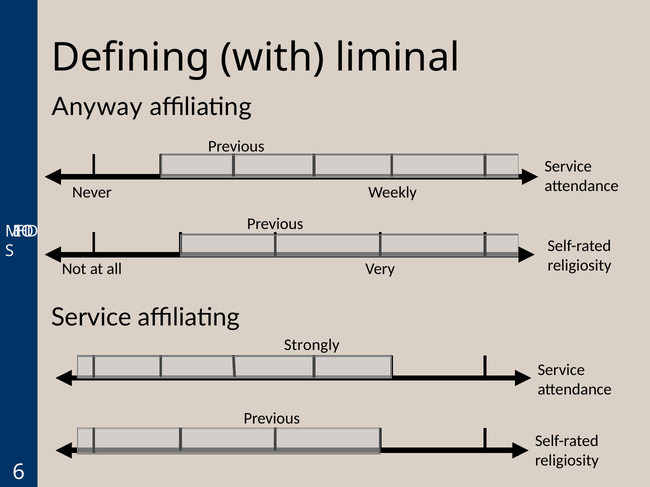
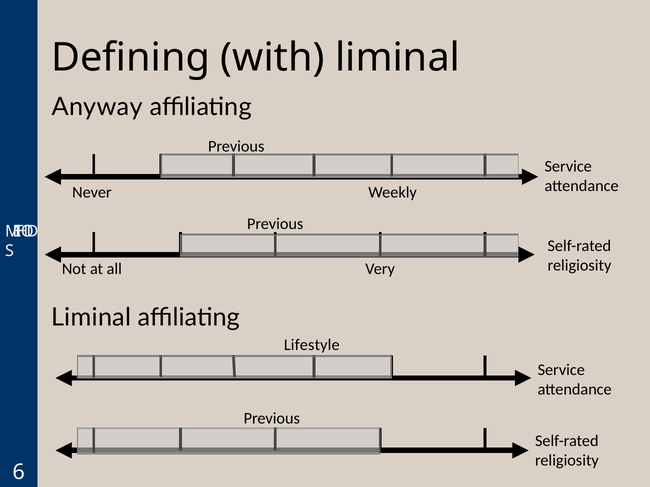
Service: Service -> Liminal (91, 318)
Strongly: Strongly -> Lifestyle (312, 345)
